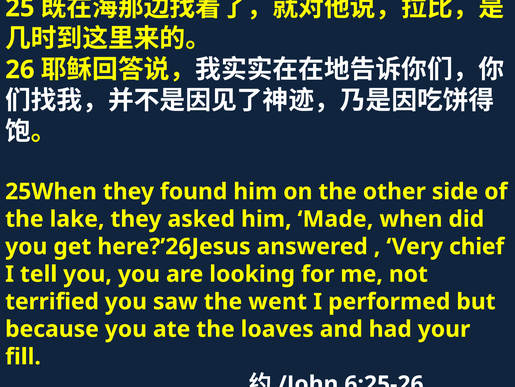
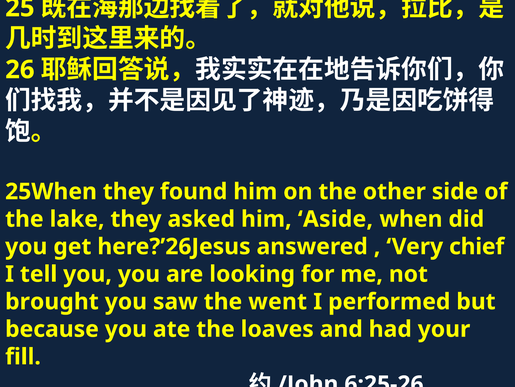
Made: Made -> Aside (335, 219)
terrified: terrified -> brought (52, 301)
